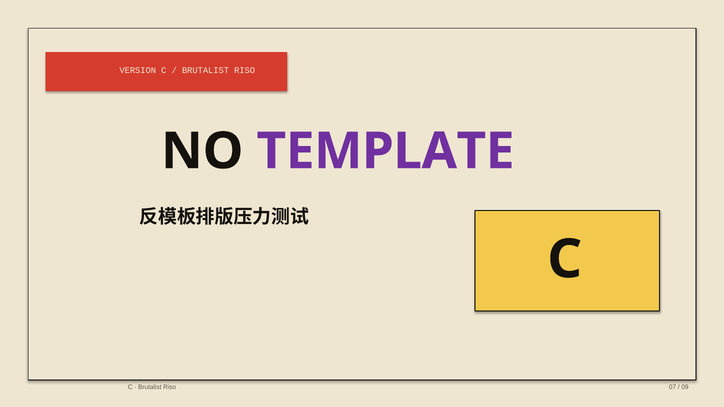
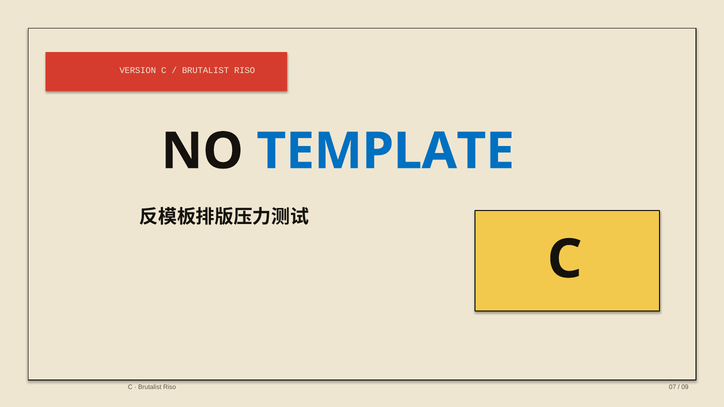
TEMPLATE colour: purple -> blue (386, 151)
